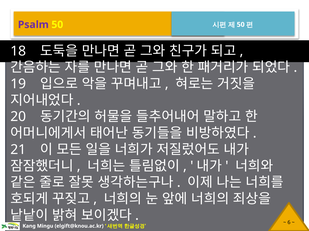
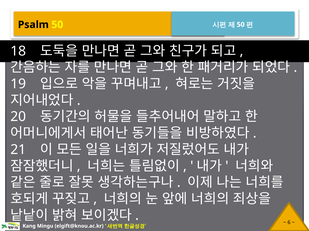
Psalm colour: purple -> black (33, 25)
